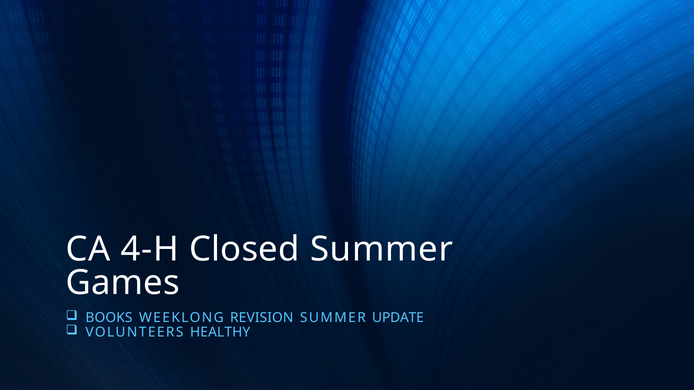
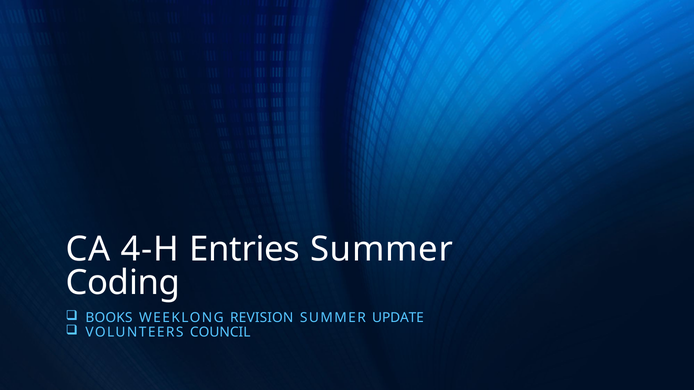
Closed: Closed -> Entries (245, 250)
Games: Games -> Coding (123, 283)
HEALTHY: HEALTHY -> COUNCIL (220, 333)
